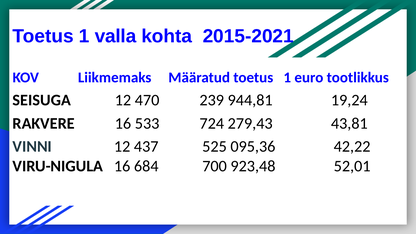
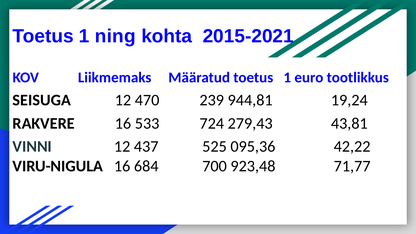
valla: valla -> ning (115, 36)
52,01: 52,01 -> 71,77 (352, 166)
